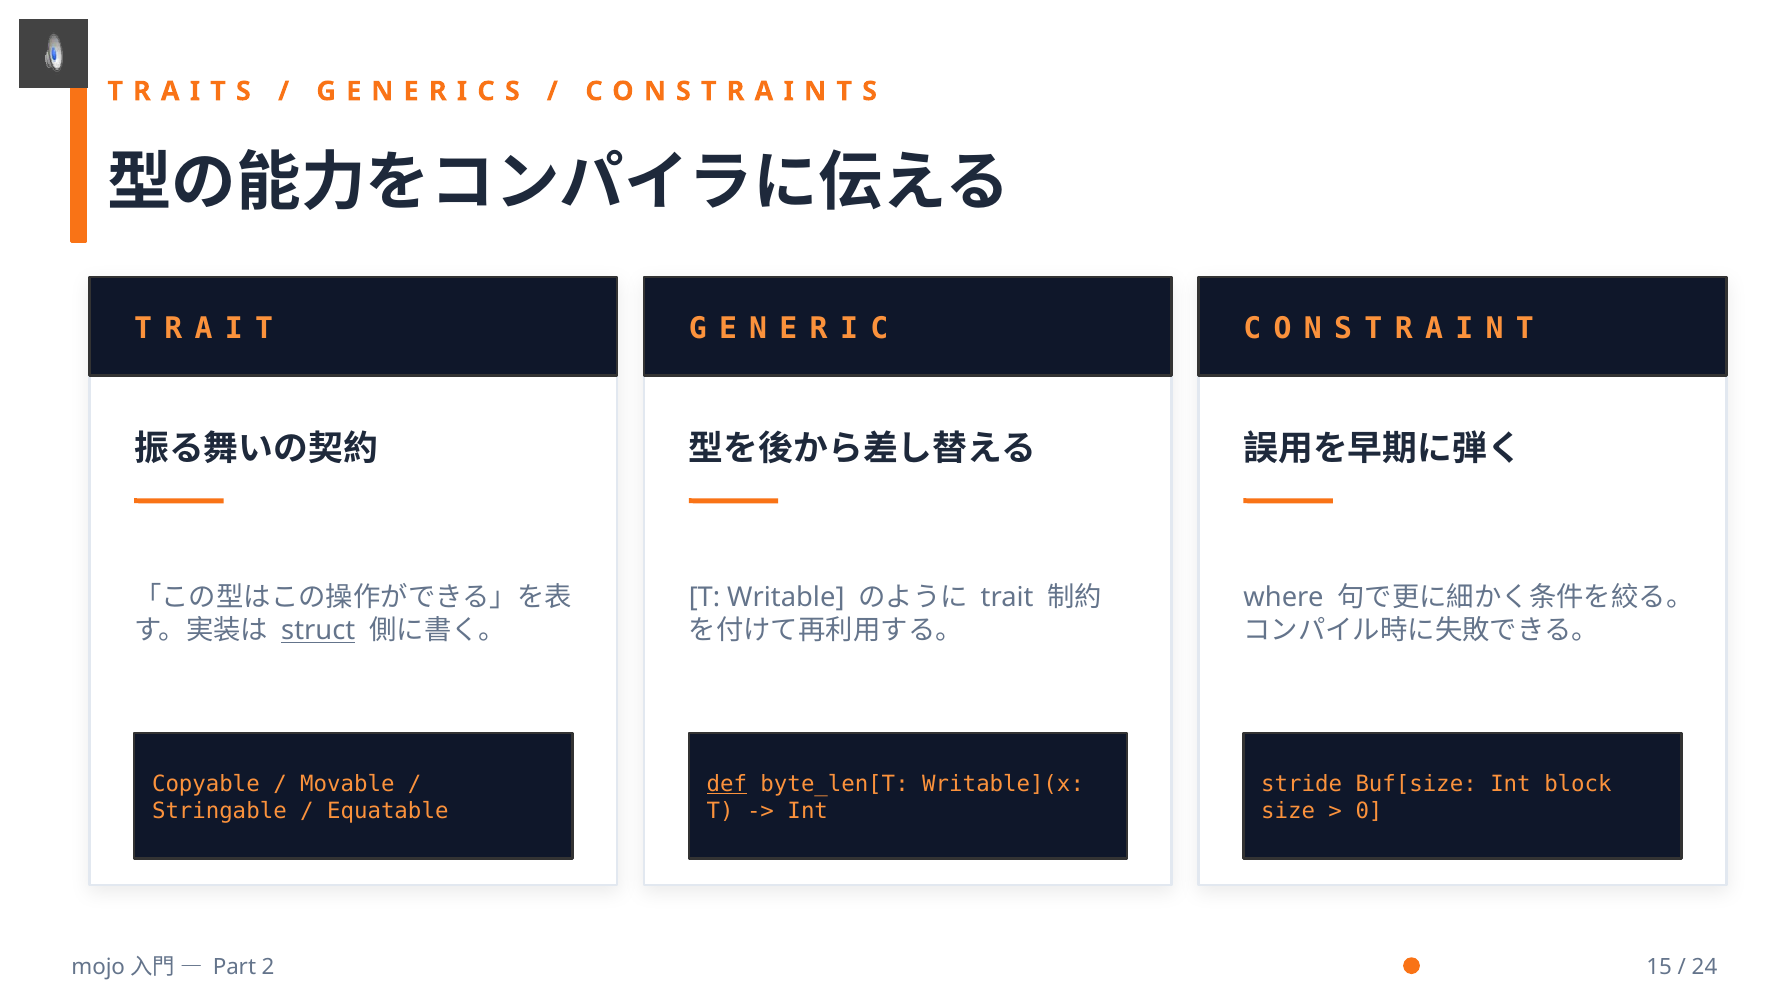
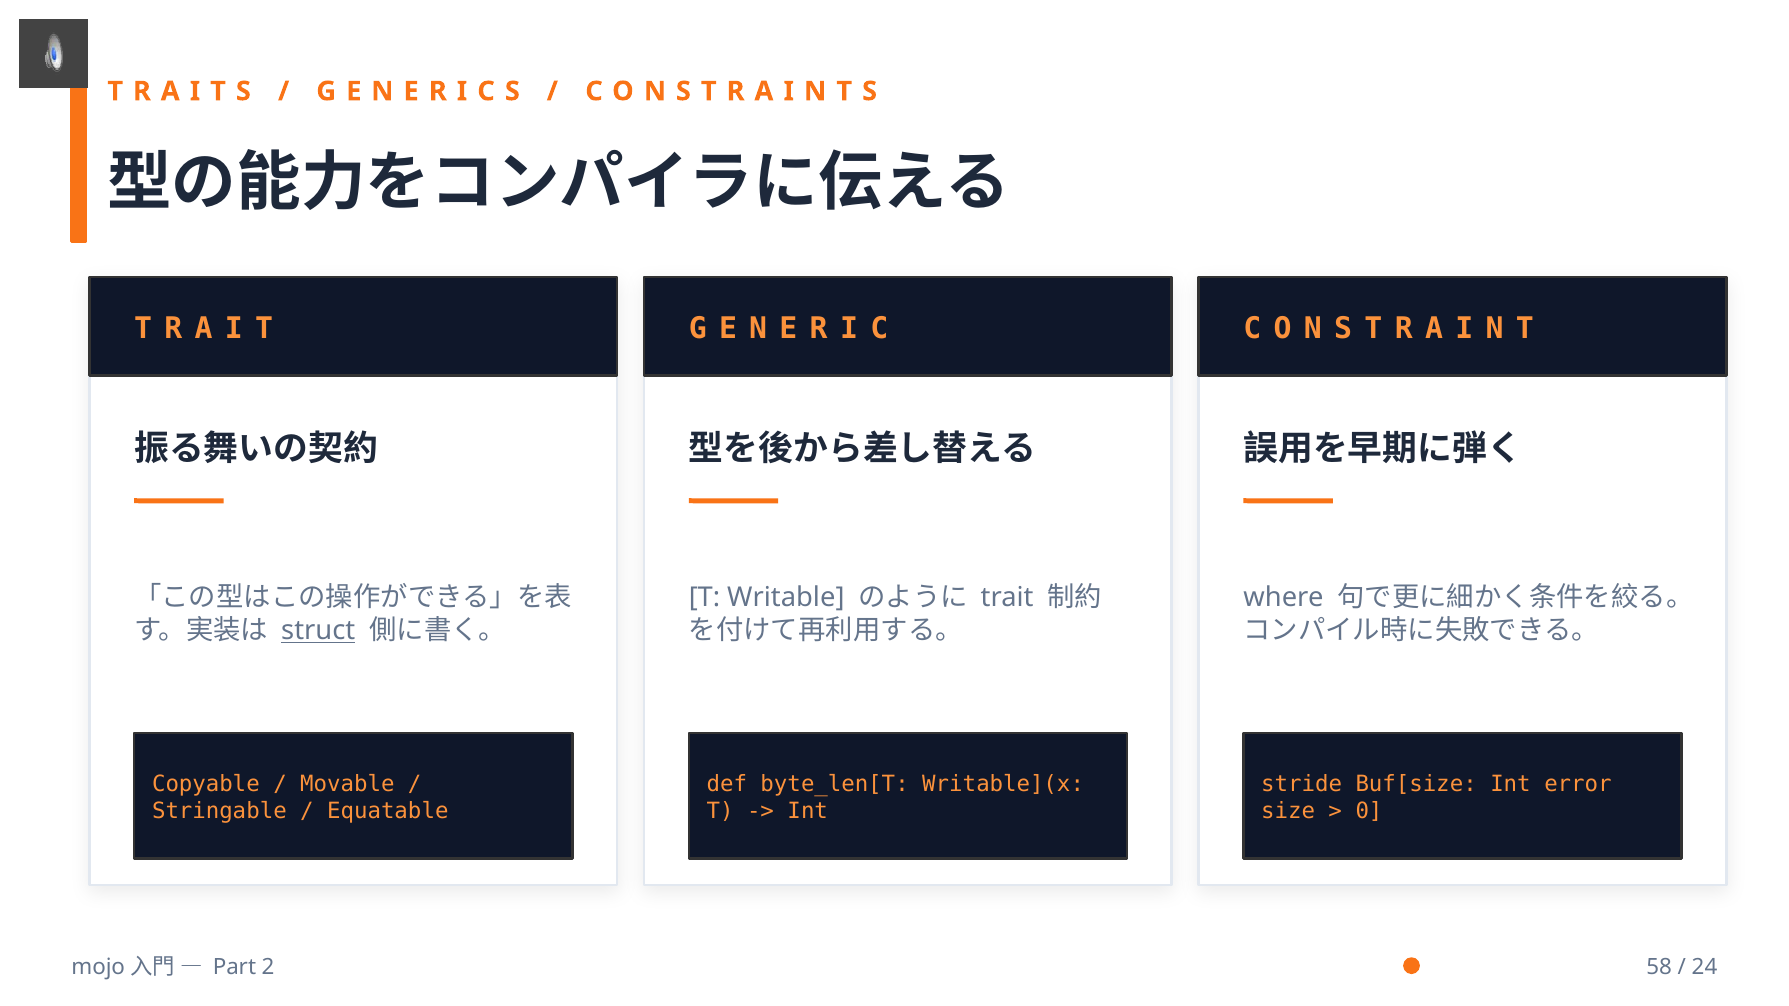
def underline: present -> none (727, 784)
block: block -> error (1578, 784)
15: 15 -> 58 (1659, 968)
